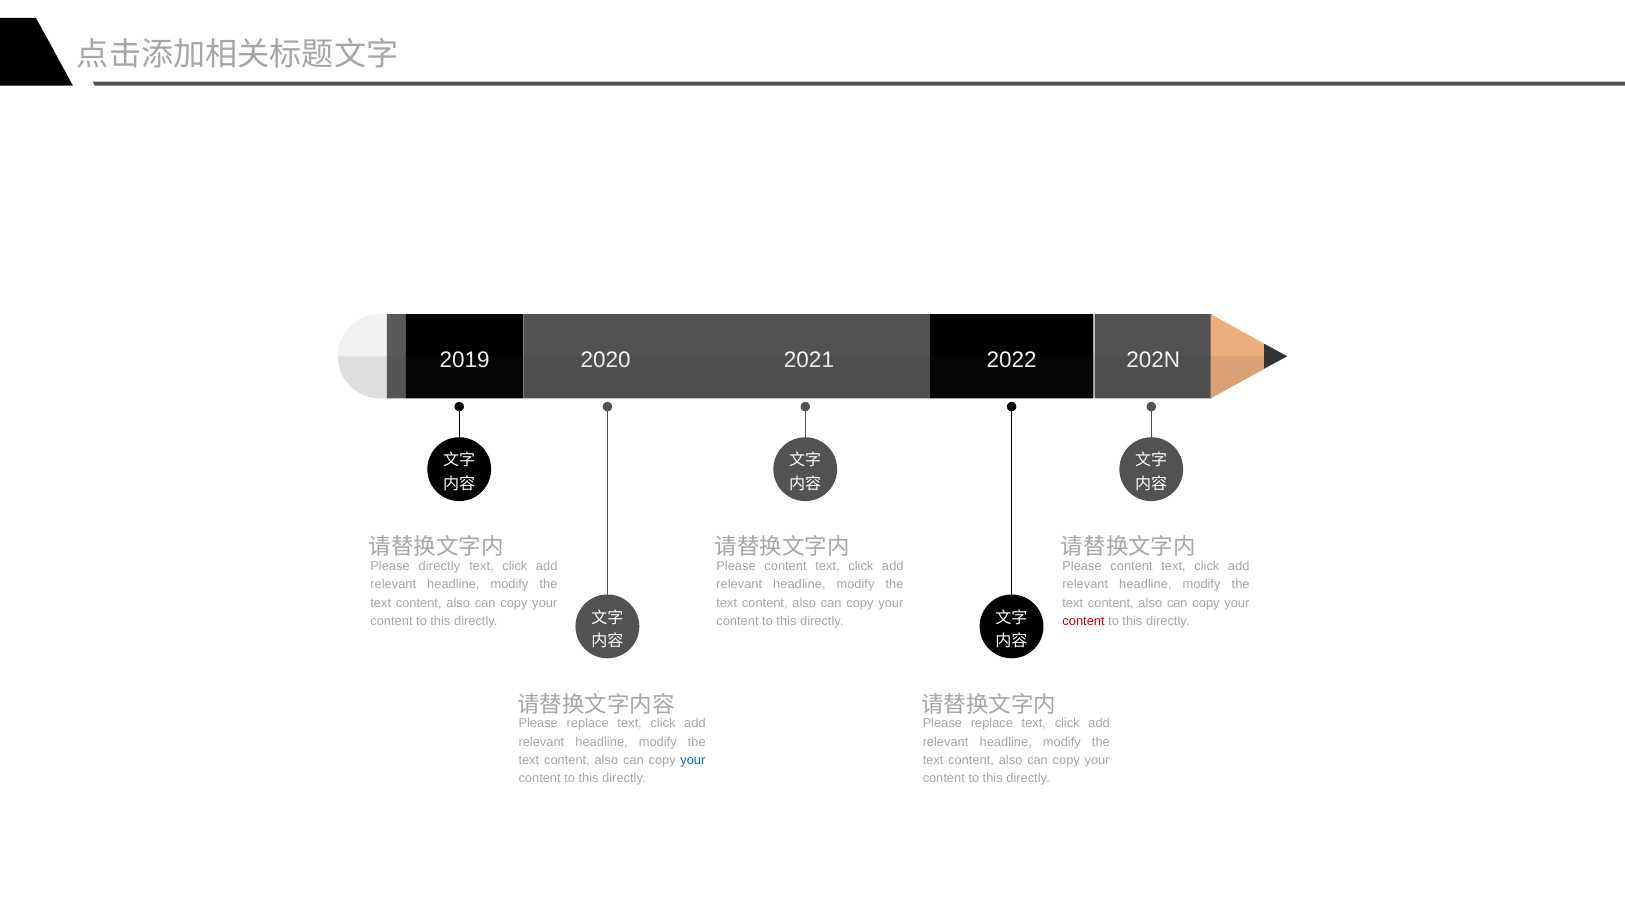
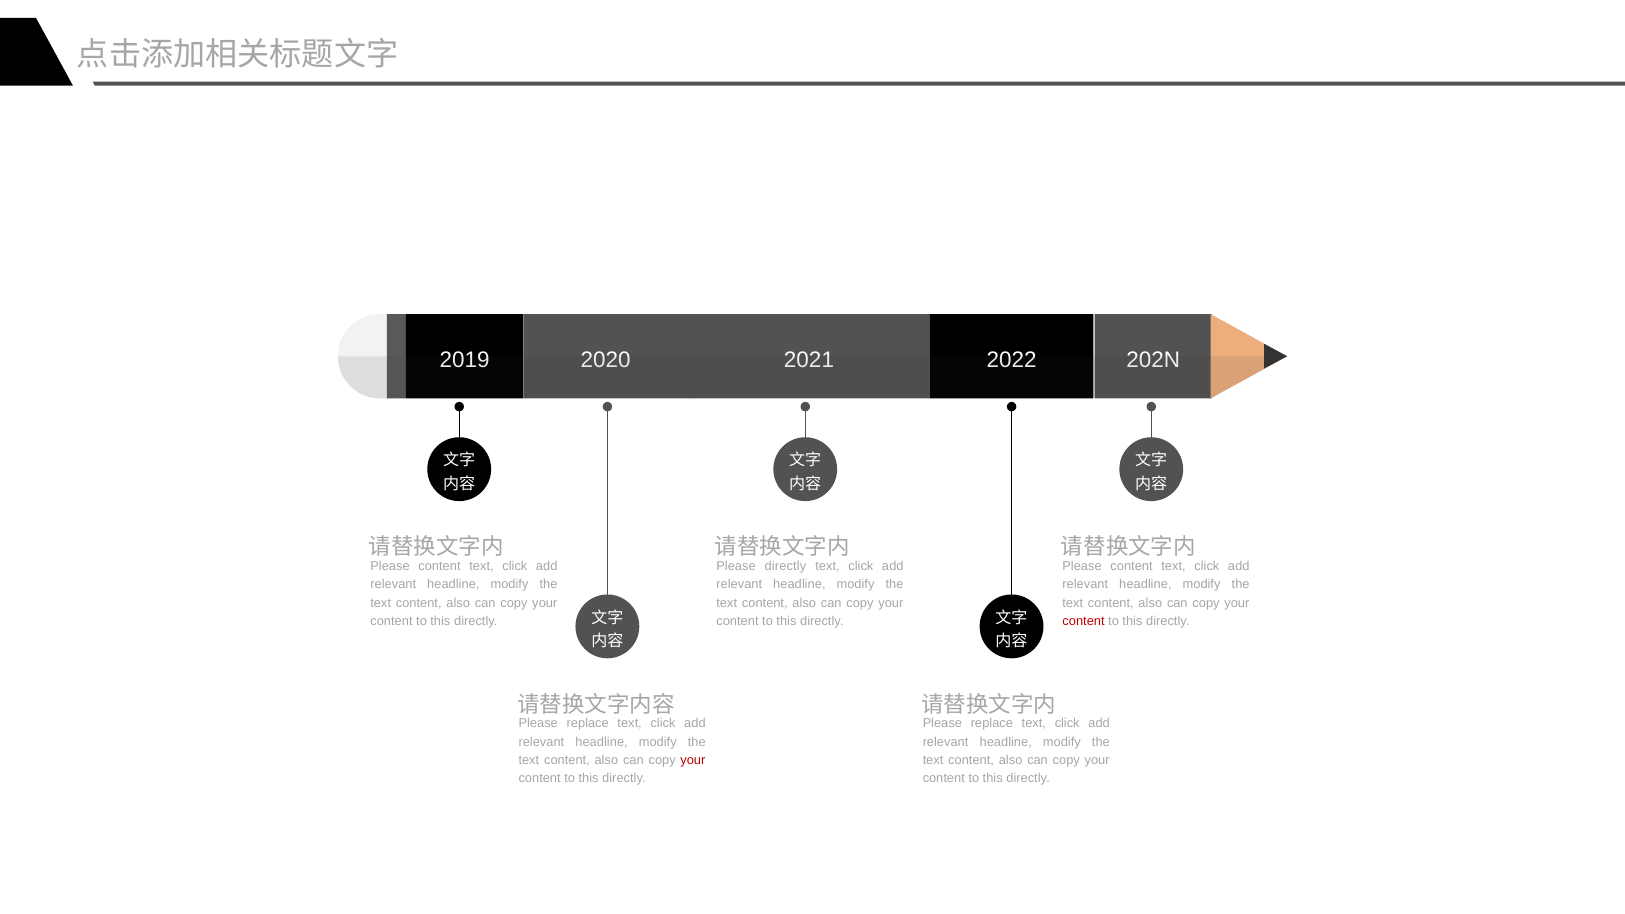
directly: directly -> content (439, 566)
content: content -> directly (785, 566)
your colour: blue -> red (693, 760)
